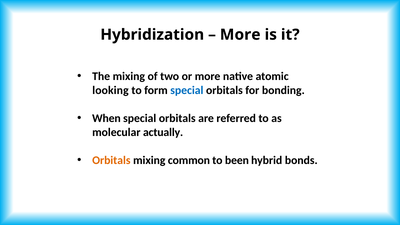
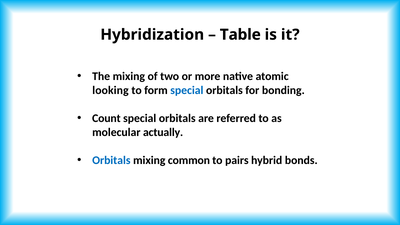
More: More -> Table (240, 35)
When: When -> Count (106, 118)
Orbitals colour: orange -> blue (111, 160)
been: been -> pairs (237, 160)
